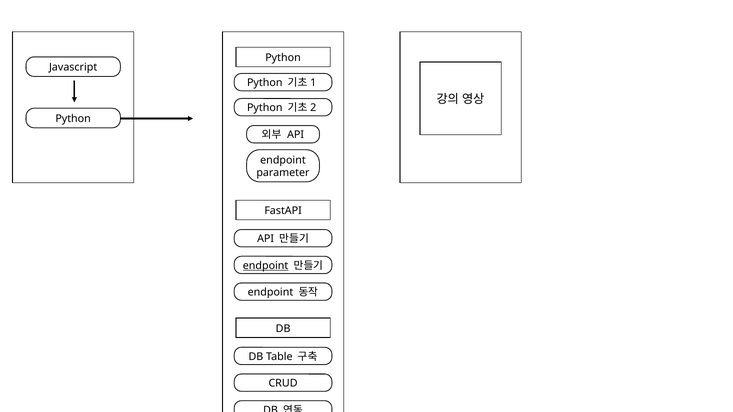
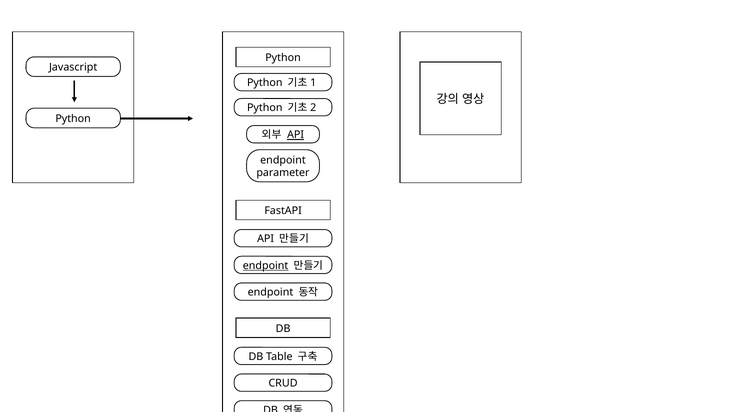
API underline: none -> present (296, 135)
